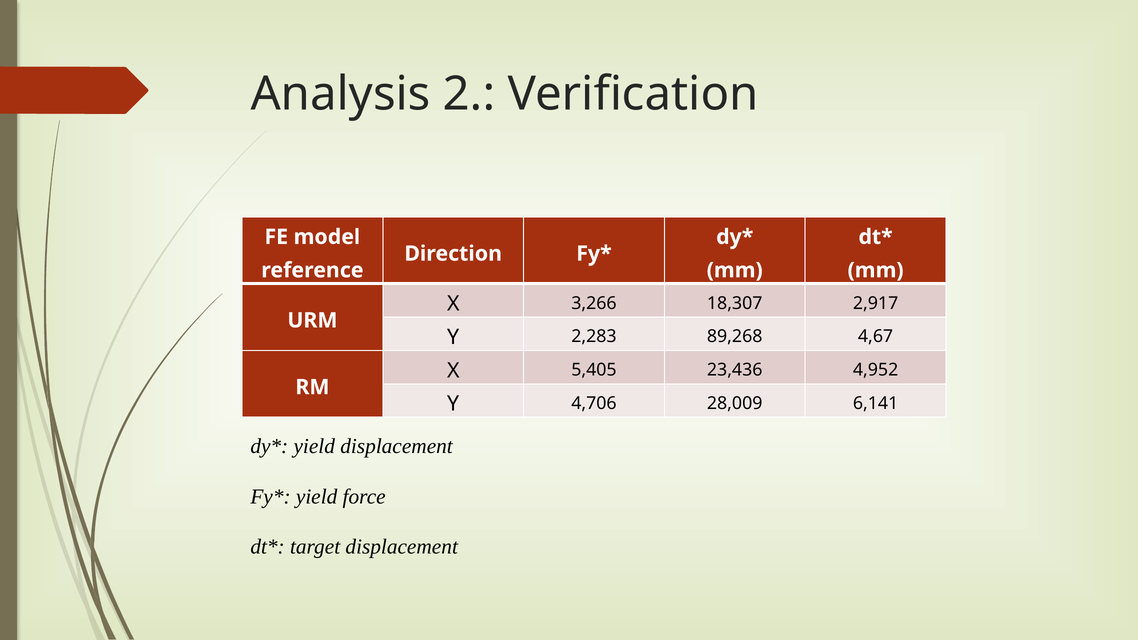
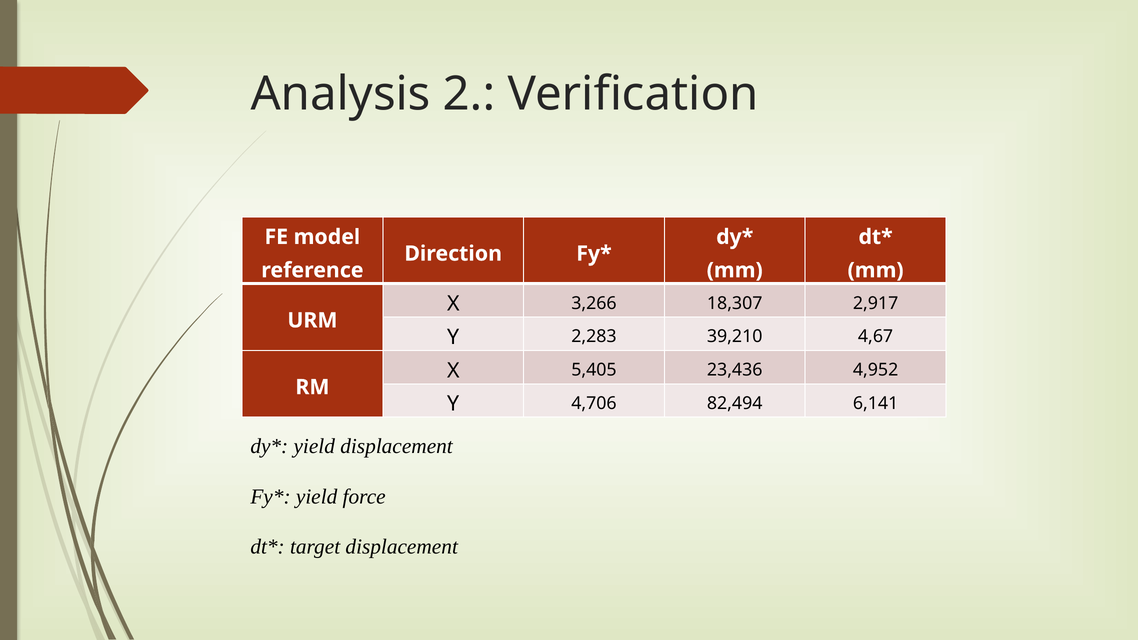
89,268: 89,268 -> 39,210 (735, 337)
28,009: 28,009 -> 82,494 (735, 403)
